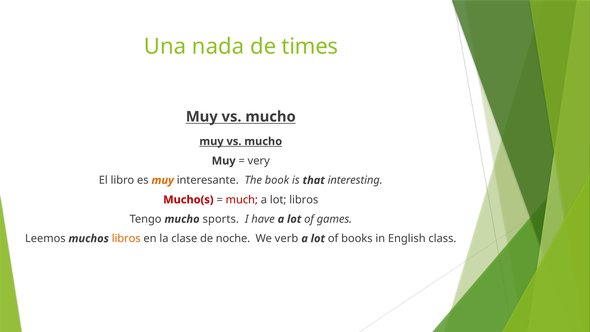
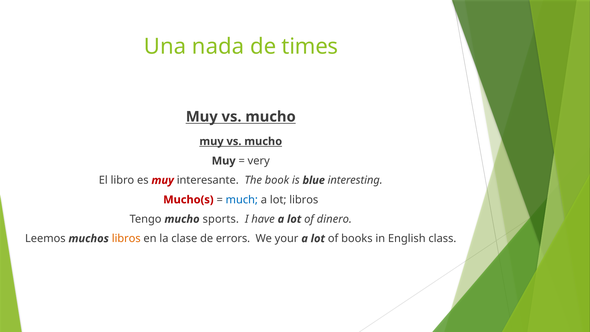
muy colour: orange -> red (163, 180)
that: that -> blue (314, 180)
much colour: red -> blue (242, 200)
games: games -> dinero (334, 219)
noche: noche -> errors (233, 238)
verb: verb -> your (287, 238)
